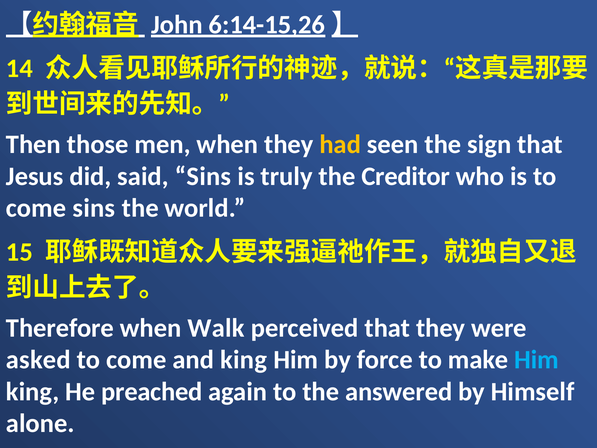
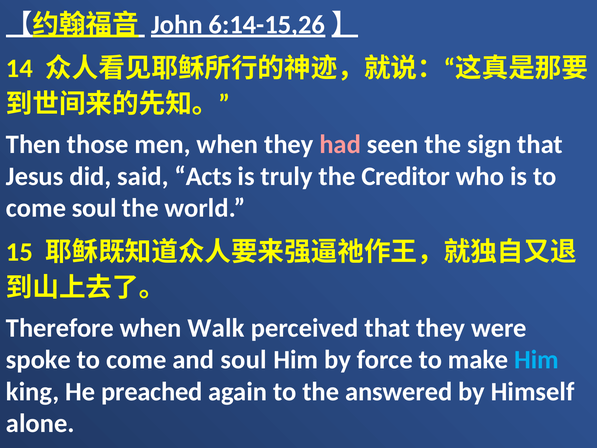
had colour: yellow -> pink (340, 144)
said Sins: Sins -> Acts (203, 176)
come sins: sins -> soul (94, 208)
asked: asked -> spoke (38, 360)
and king: king -> soul (244, 360)
